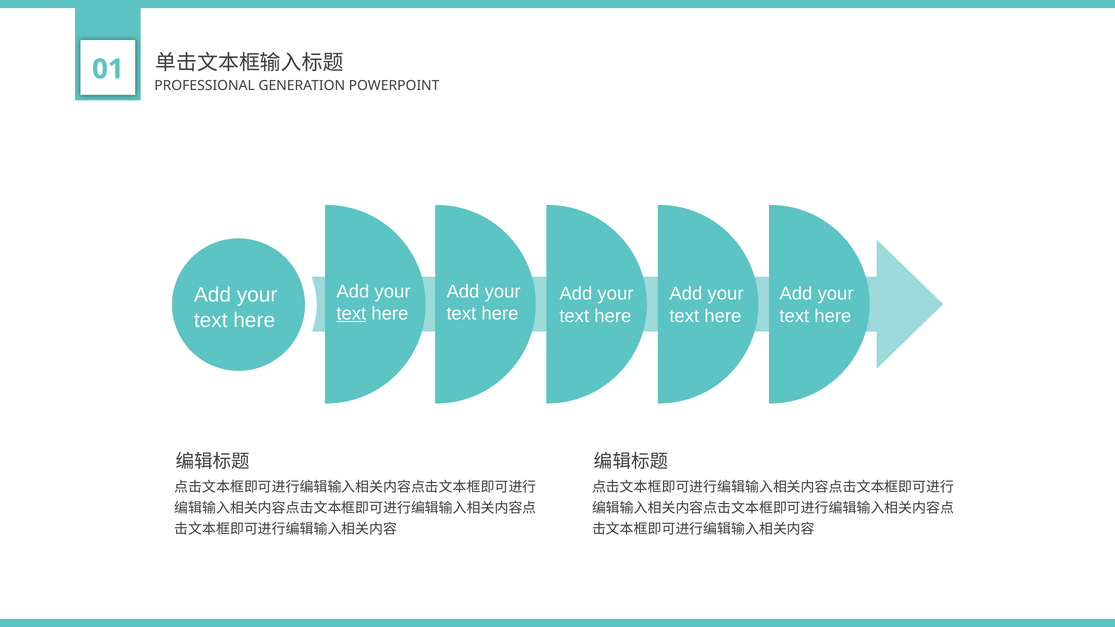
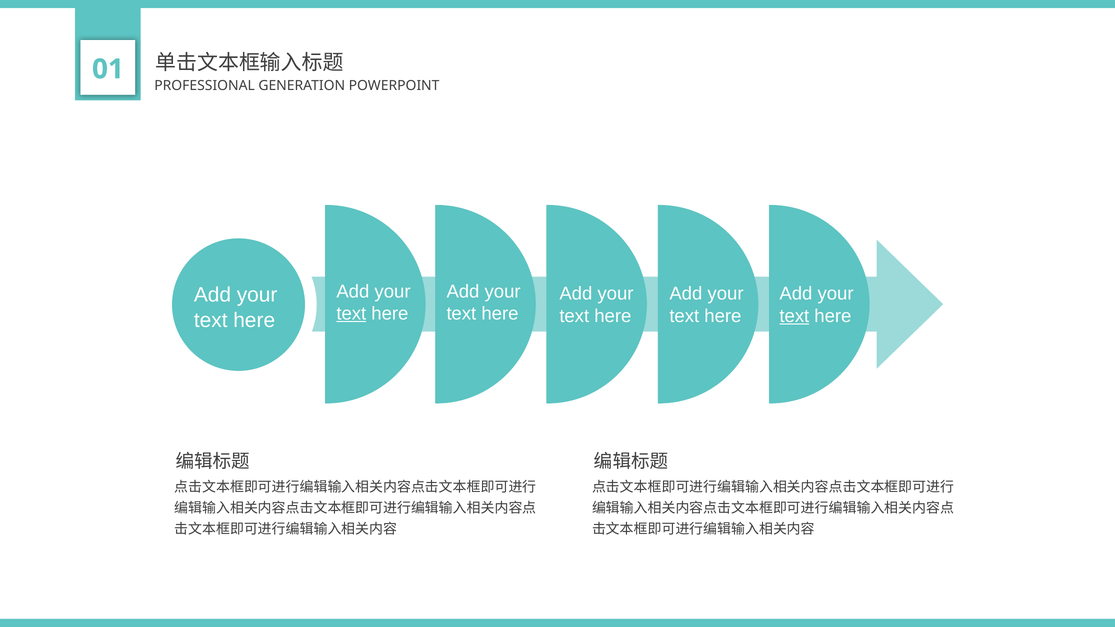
text underline: none -> present (794, 316)
